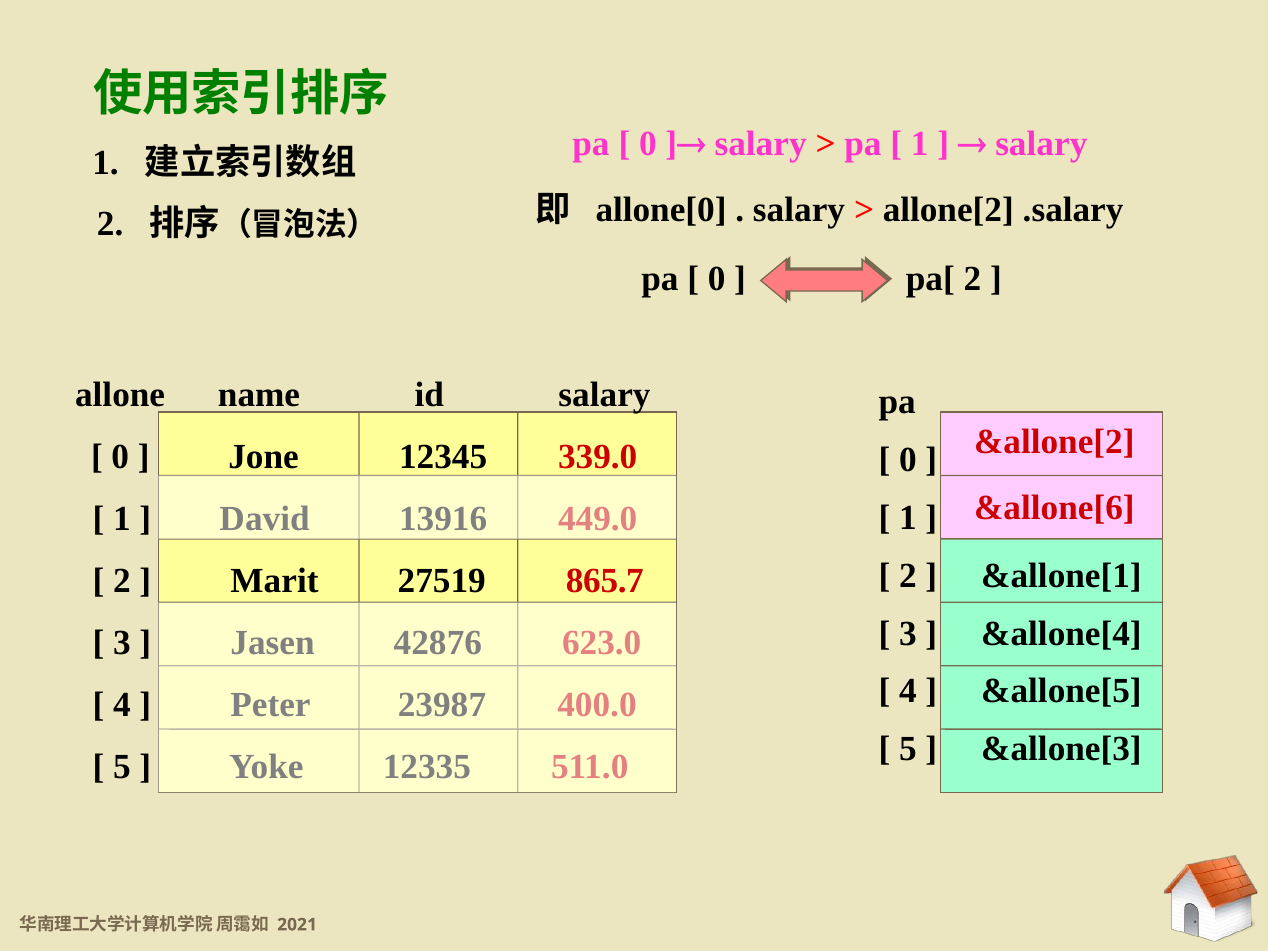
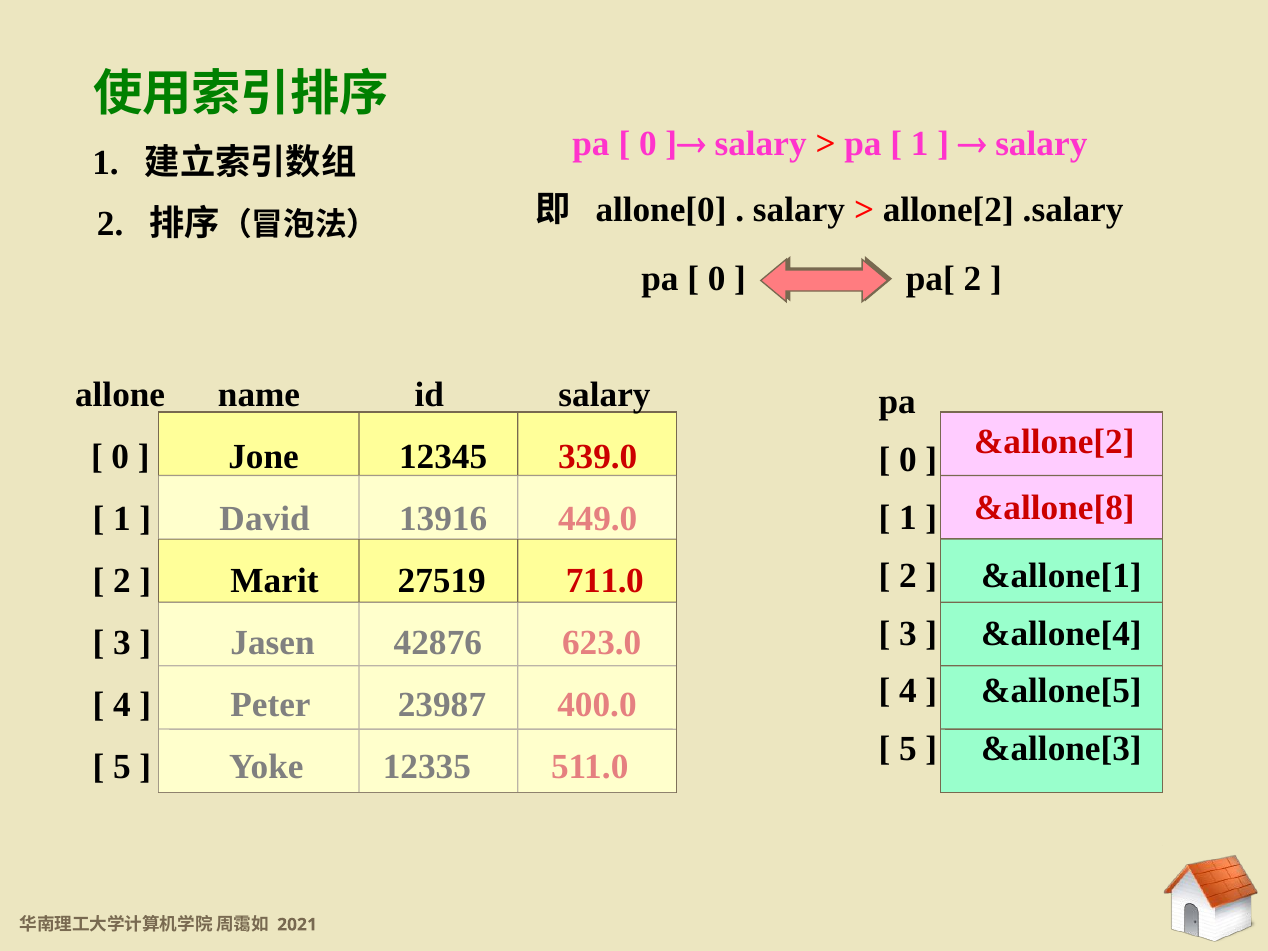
&allone[6: &allone[6 -> &allone[8 (1054, 508)
865.7: 865.7 -> 711.0 (605, 581)
